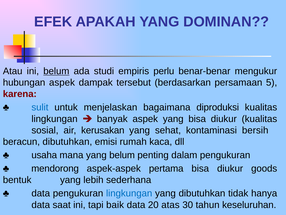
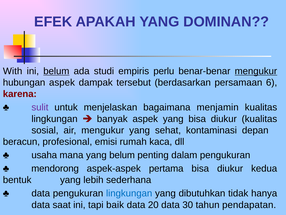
Atau: Atau -> With (13, 71)
mengukur underline: none -> present (256, 71)
5: 5 -> 6 (272, 82)
sulit colour: blue -> purple (40, 107)
diproduksi: diproduksi -> menjamin (218, 107)
air kerusakan: kerusakan -> mengukur (103, 130)
bersih: bersih -> depan (255, 130)
beracun dibutuhkan: dibutuhkan -> profesional (67, 141)
goods: goods -> kedua (264, 168)
20 atas: atas -> data (171, 204)
keseluruhan: keseluruhan -> pendapatan (249, 204)
